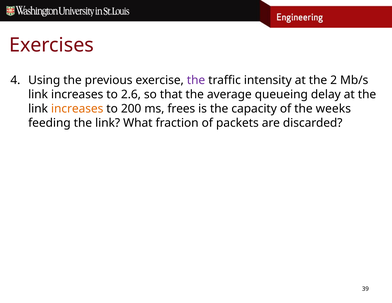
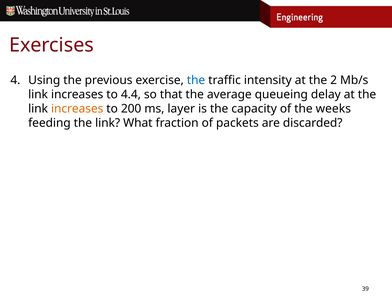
the colour: purple -> blue (196, 80)
2.6: 2.6 -> 4.4 (131, 94)
frees: frees -> layer (181, 109)
